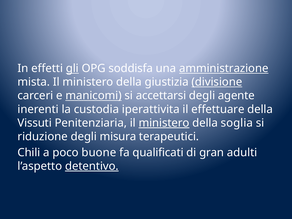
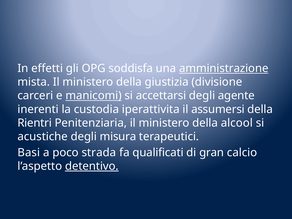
gli underline: present -> none (72, 68)
divisione underline: present -> none (217, 82)
effettuare: effettuare -> assumersi (218, 109)
Vissuti: Vissuti -> Rientri (35, 123)
ministero underline: present -> none (164, 123)
soglia: soglia -> alcool (237, 123)
riduzione: riduzione -> acustiche (43, 137)
Chili: Chili -> Basi (29, 152)
buone: buone -> strada (99, 152)
adulti: adulti -> calcio (242, 152)
